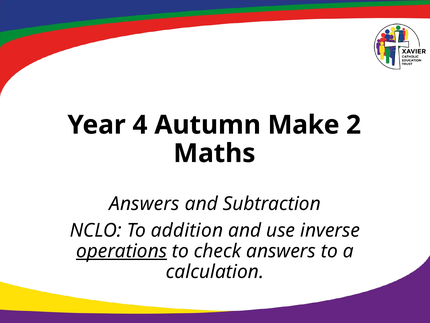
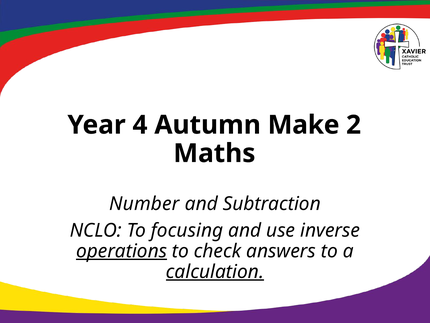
Answers: Answers -> Number (144, 203)
addition: addition -> focusing (187, 230)
calculation underline: none -> present (215, 271)
